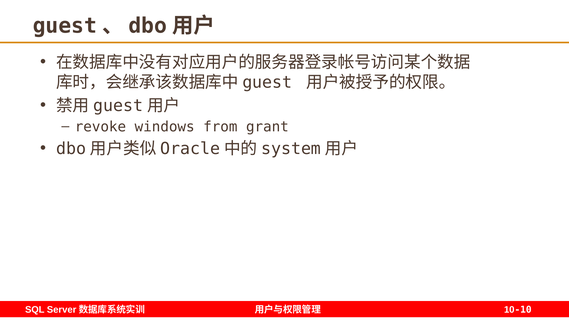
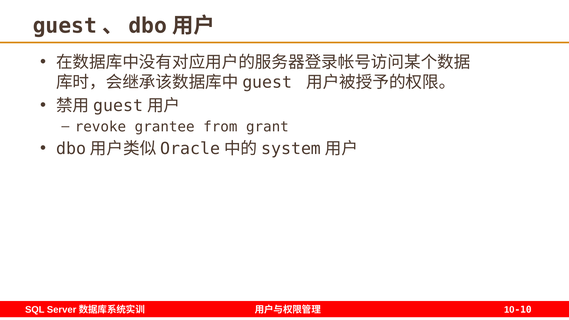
windows: windows -> grantee (165, 127)
